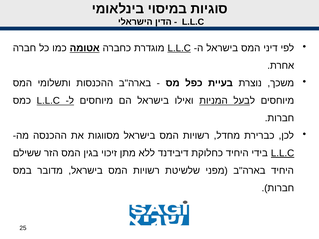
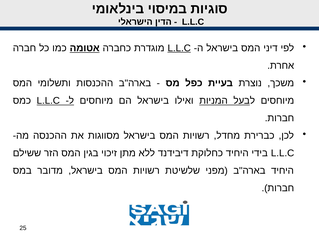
L.L.C underline: present -> none (283, 153)
